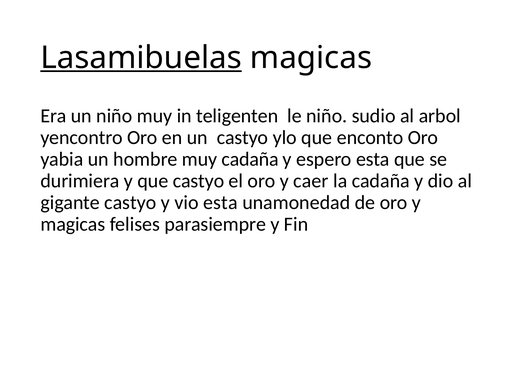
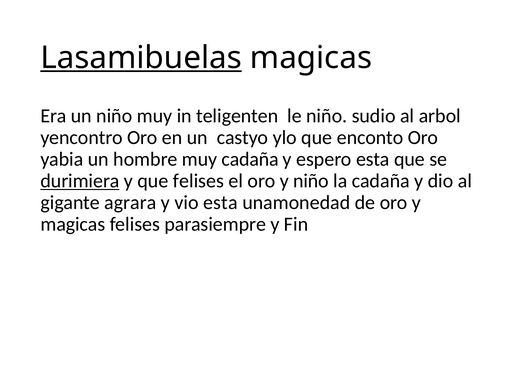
durimiera underline: none -> present (80, 181)
que castyo: castyo -> felises (198, 181)
y caer: caer -> niño (311, 181)
gigante castyo: castyo -> agrara (130, 202)
